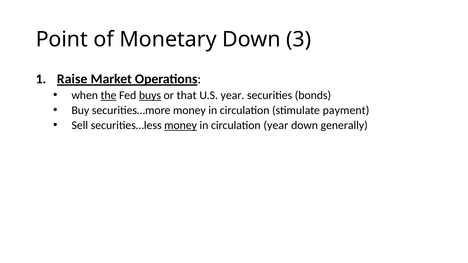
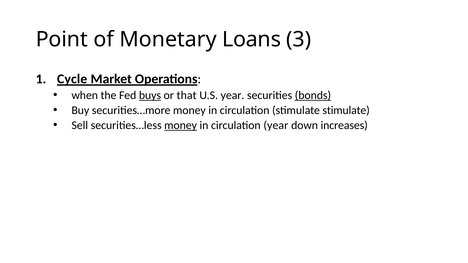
Monetary Down: Down -> Loans (252, 39)
Raise: Raise -> Cycle (72, 79)
the underline: present -> none (109, 95)
bonds underline: none -> present (313, 95)
stimulate payment: payment -> stimulate (346, 110)
generally: generally -> increases (344, 125)
